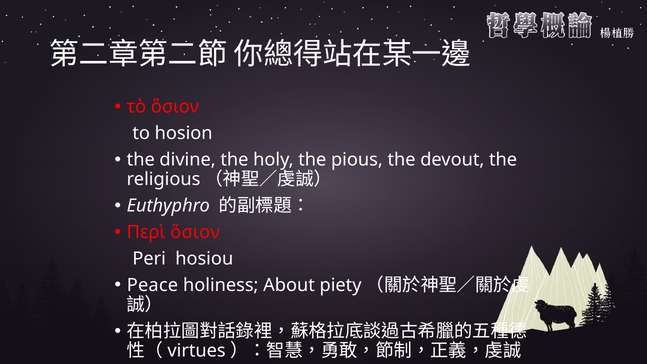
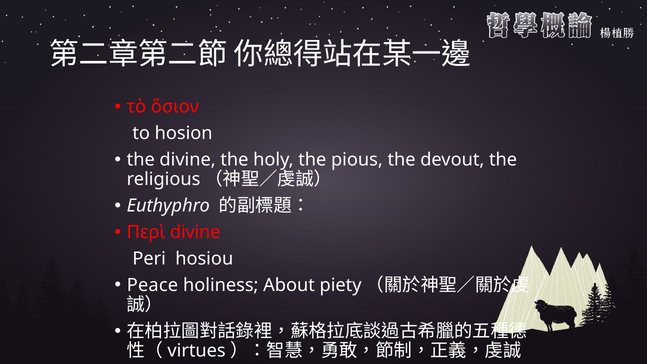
Περὶ ὅσιον: ὅσιον -> divine (195, 232)
